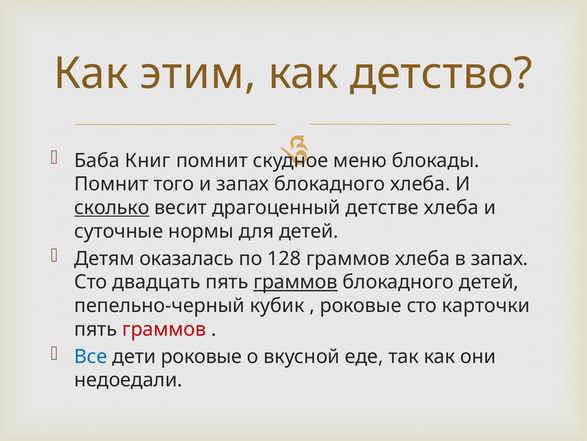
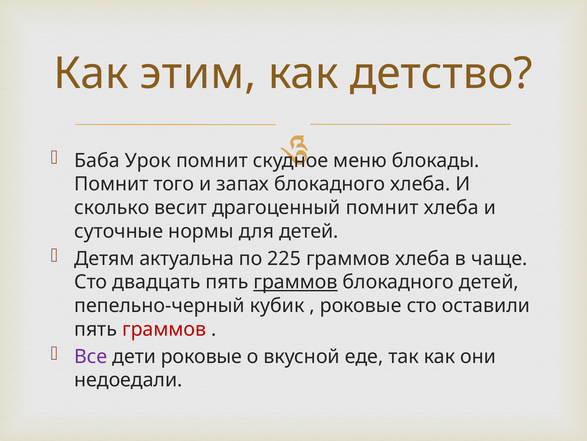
Книг: Книг -> Урок (148, 160)
сколько underline: present -> none (112, 207)
драгоценный детстве: детстве -> помнит (382, 207)
оказалась: оказалась -> актуальна (187, 258)
128: 128 -> 225 (284, 258)
в запах: запах -> чаще (499, 258)
карточки: карточки -> оставили (486, 305)
Все colour: blue -> purple (91, 356)
